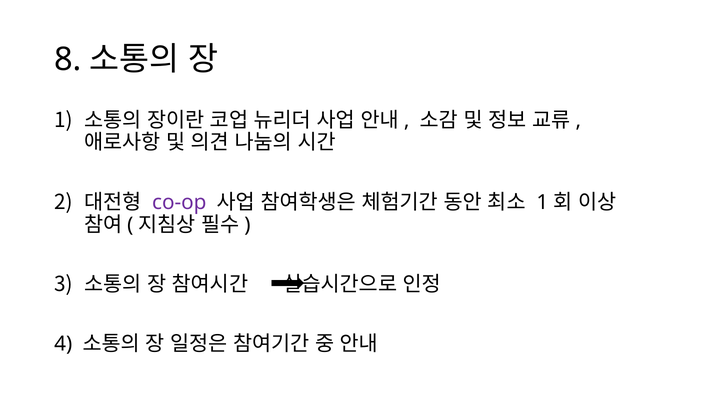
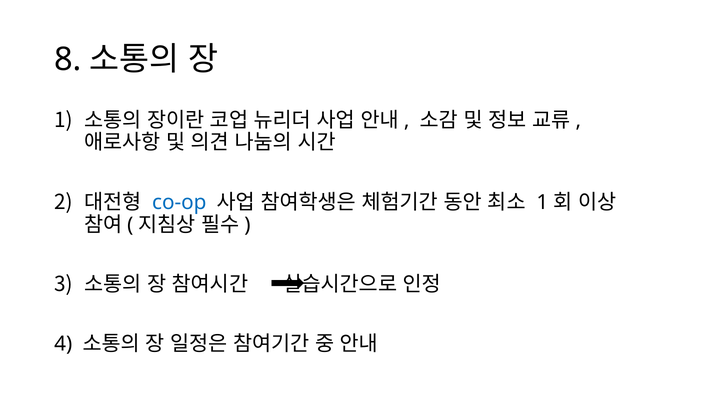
co-op colour: purple -> blue (179, 202)
